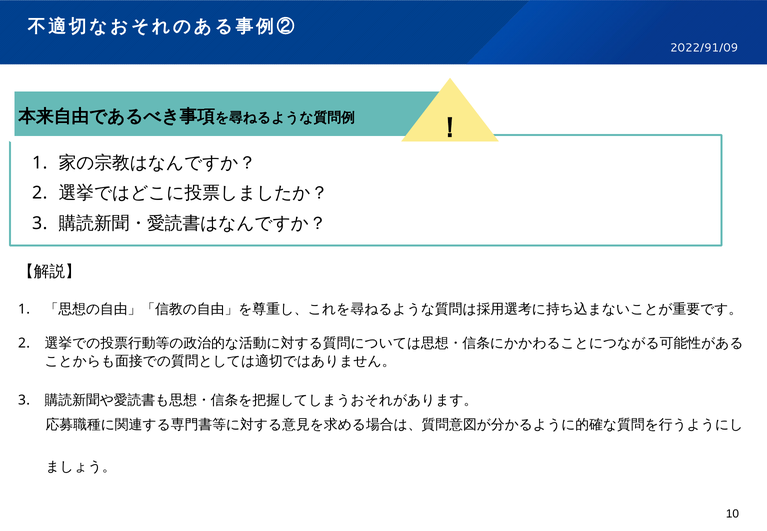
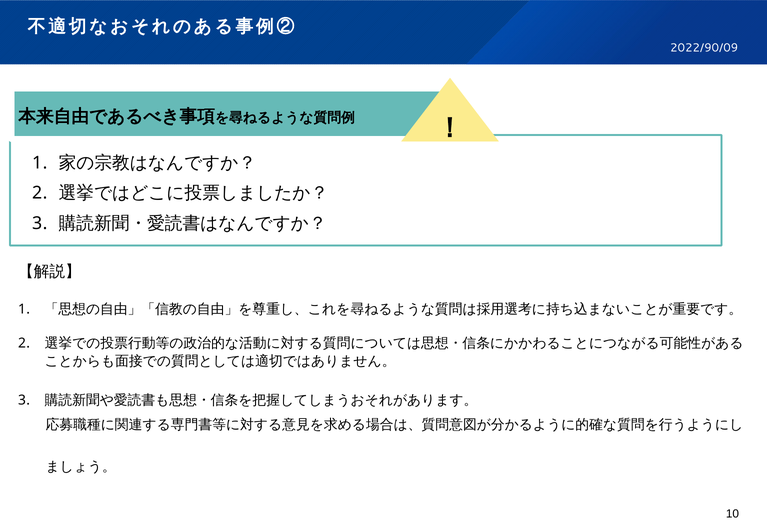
2022/91/09: 2022/91/09 -> 2022/90/09 (704, 48)
